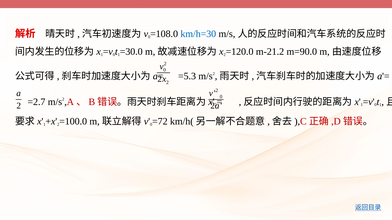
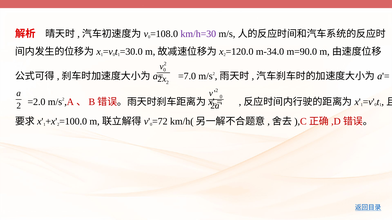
km/h=30 colour: blue -> purple (198, 34)
m-21.2: m-21.2 -> m-34.0 (270, 52)
=5.3: =5.3 -> =7.0 (187, 76)
=2.7: =2.7 -> =2.0 (36, 102)
